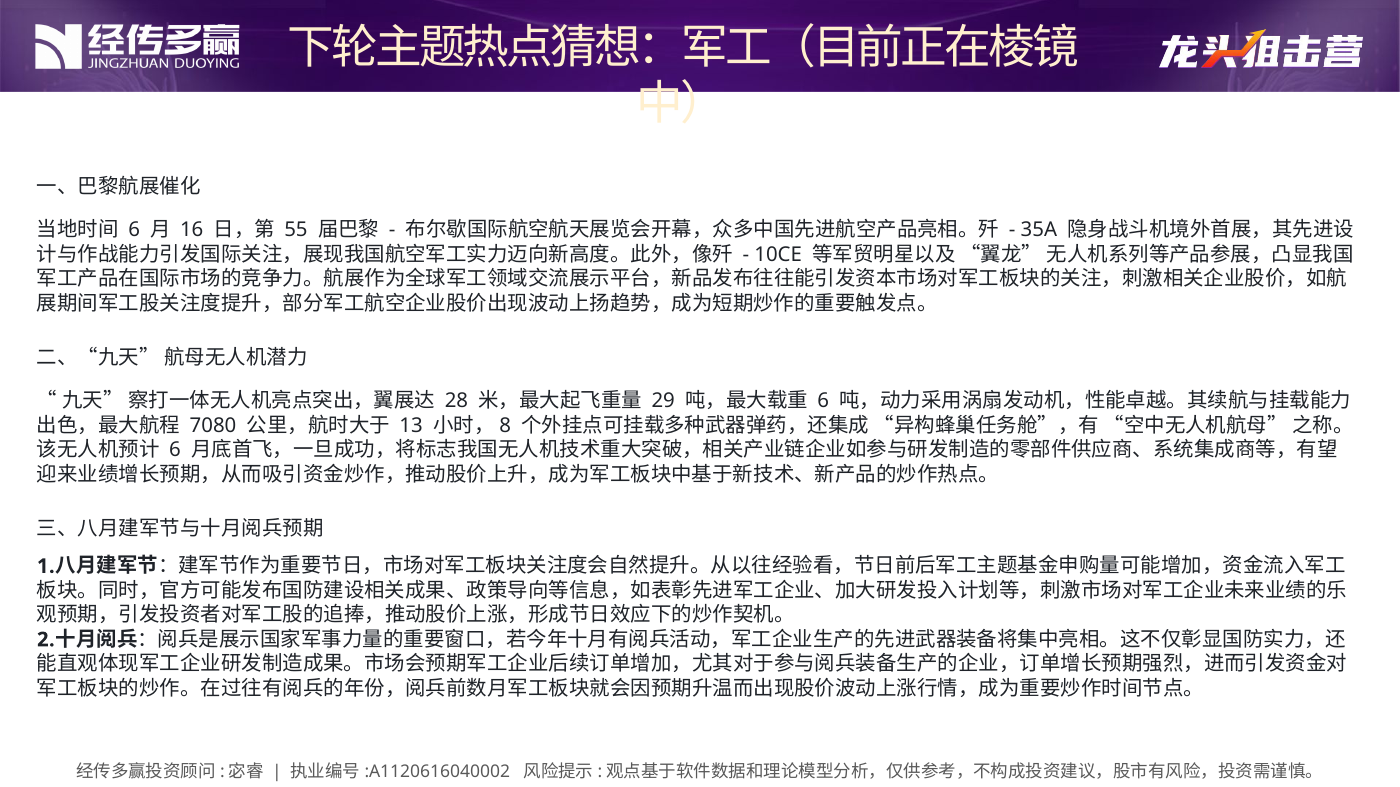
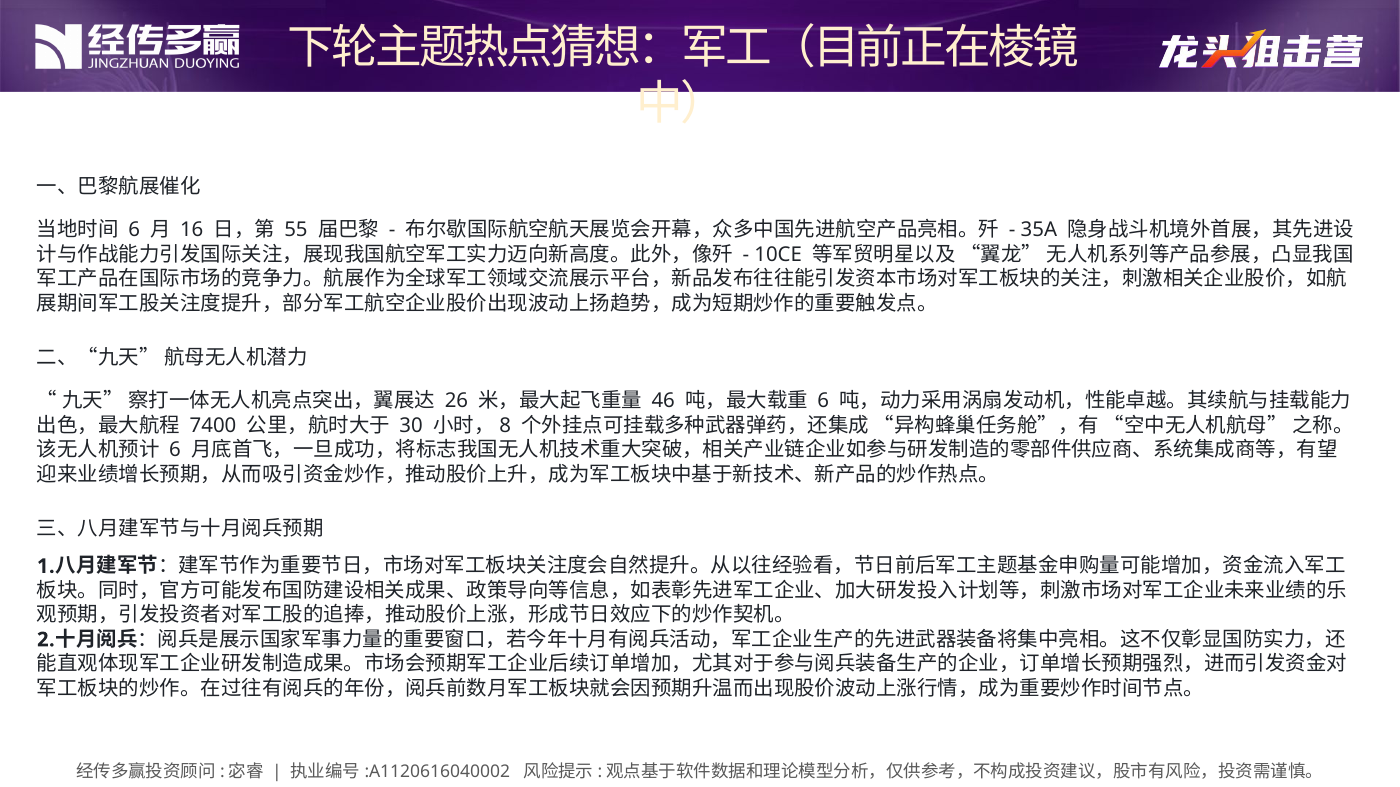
28: 28 -> 26 (456, 401)
29: 29 -> 46 (663, 401)
7080: 7080 -> 7400 (213, 426)
13: 13 -> 30 (411, 426)
